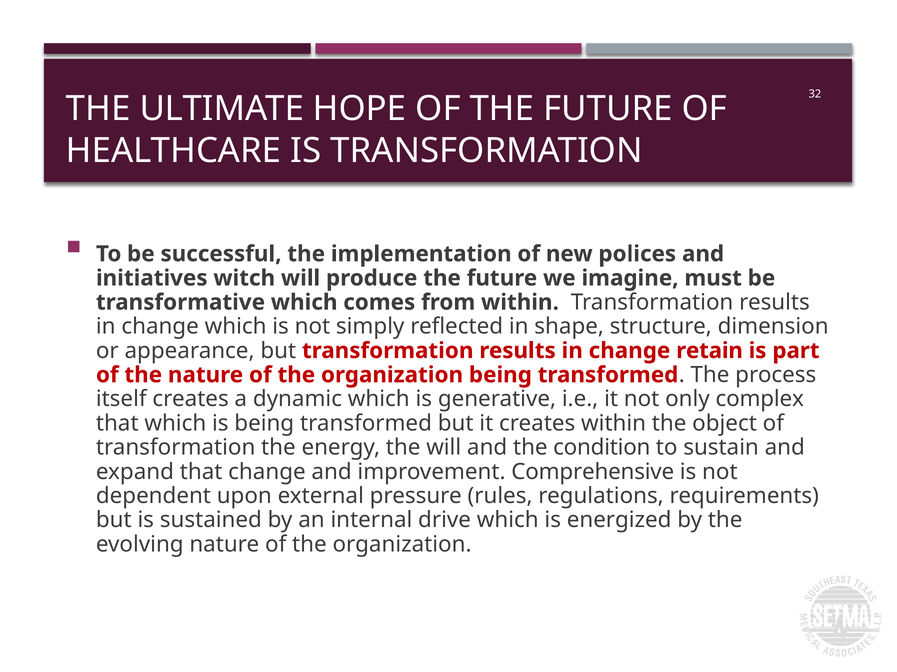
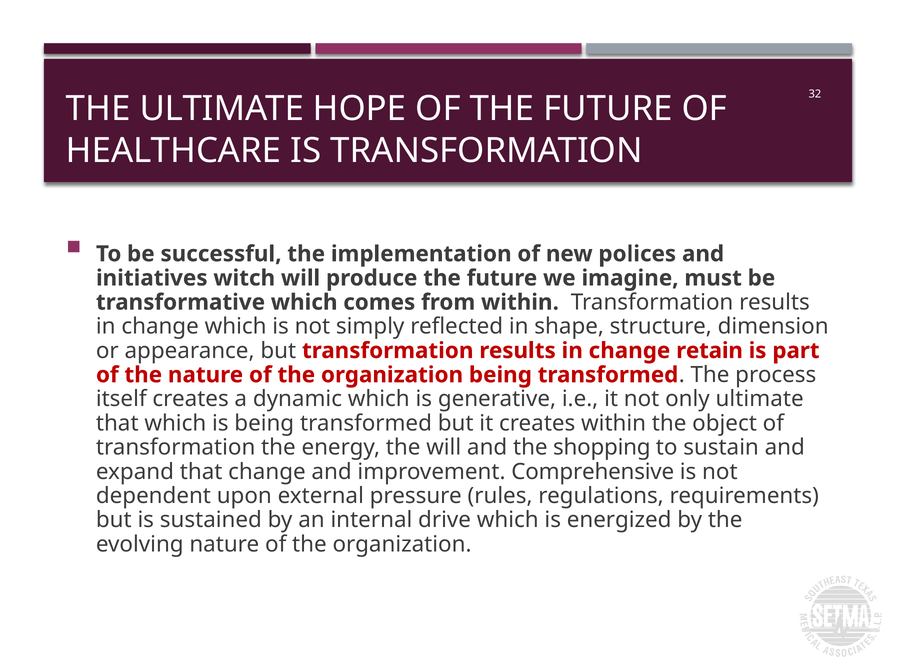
only complex: complex -> ultimate (760, 400)
condition: condition -> shopping (602, 448)
